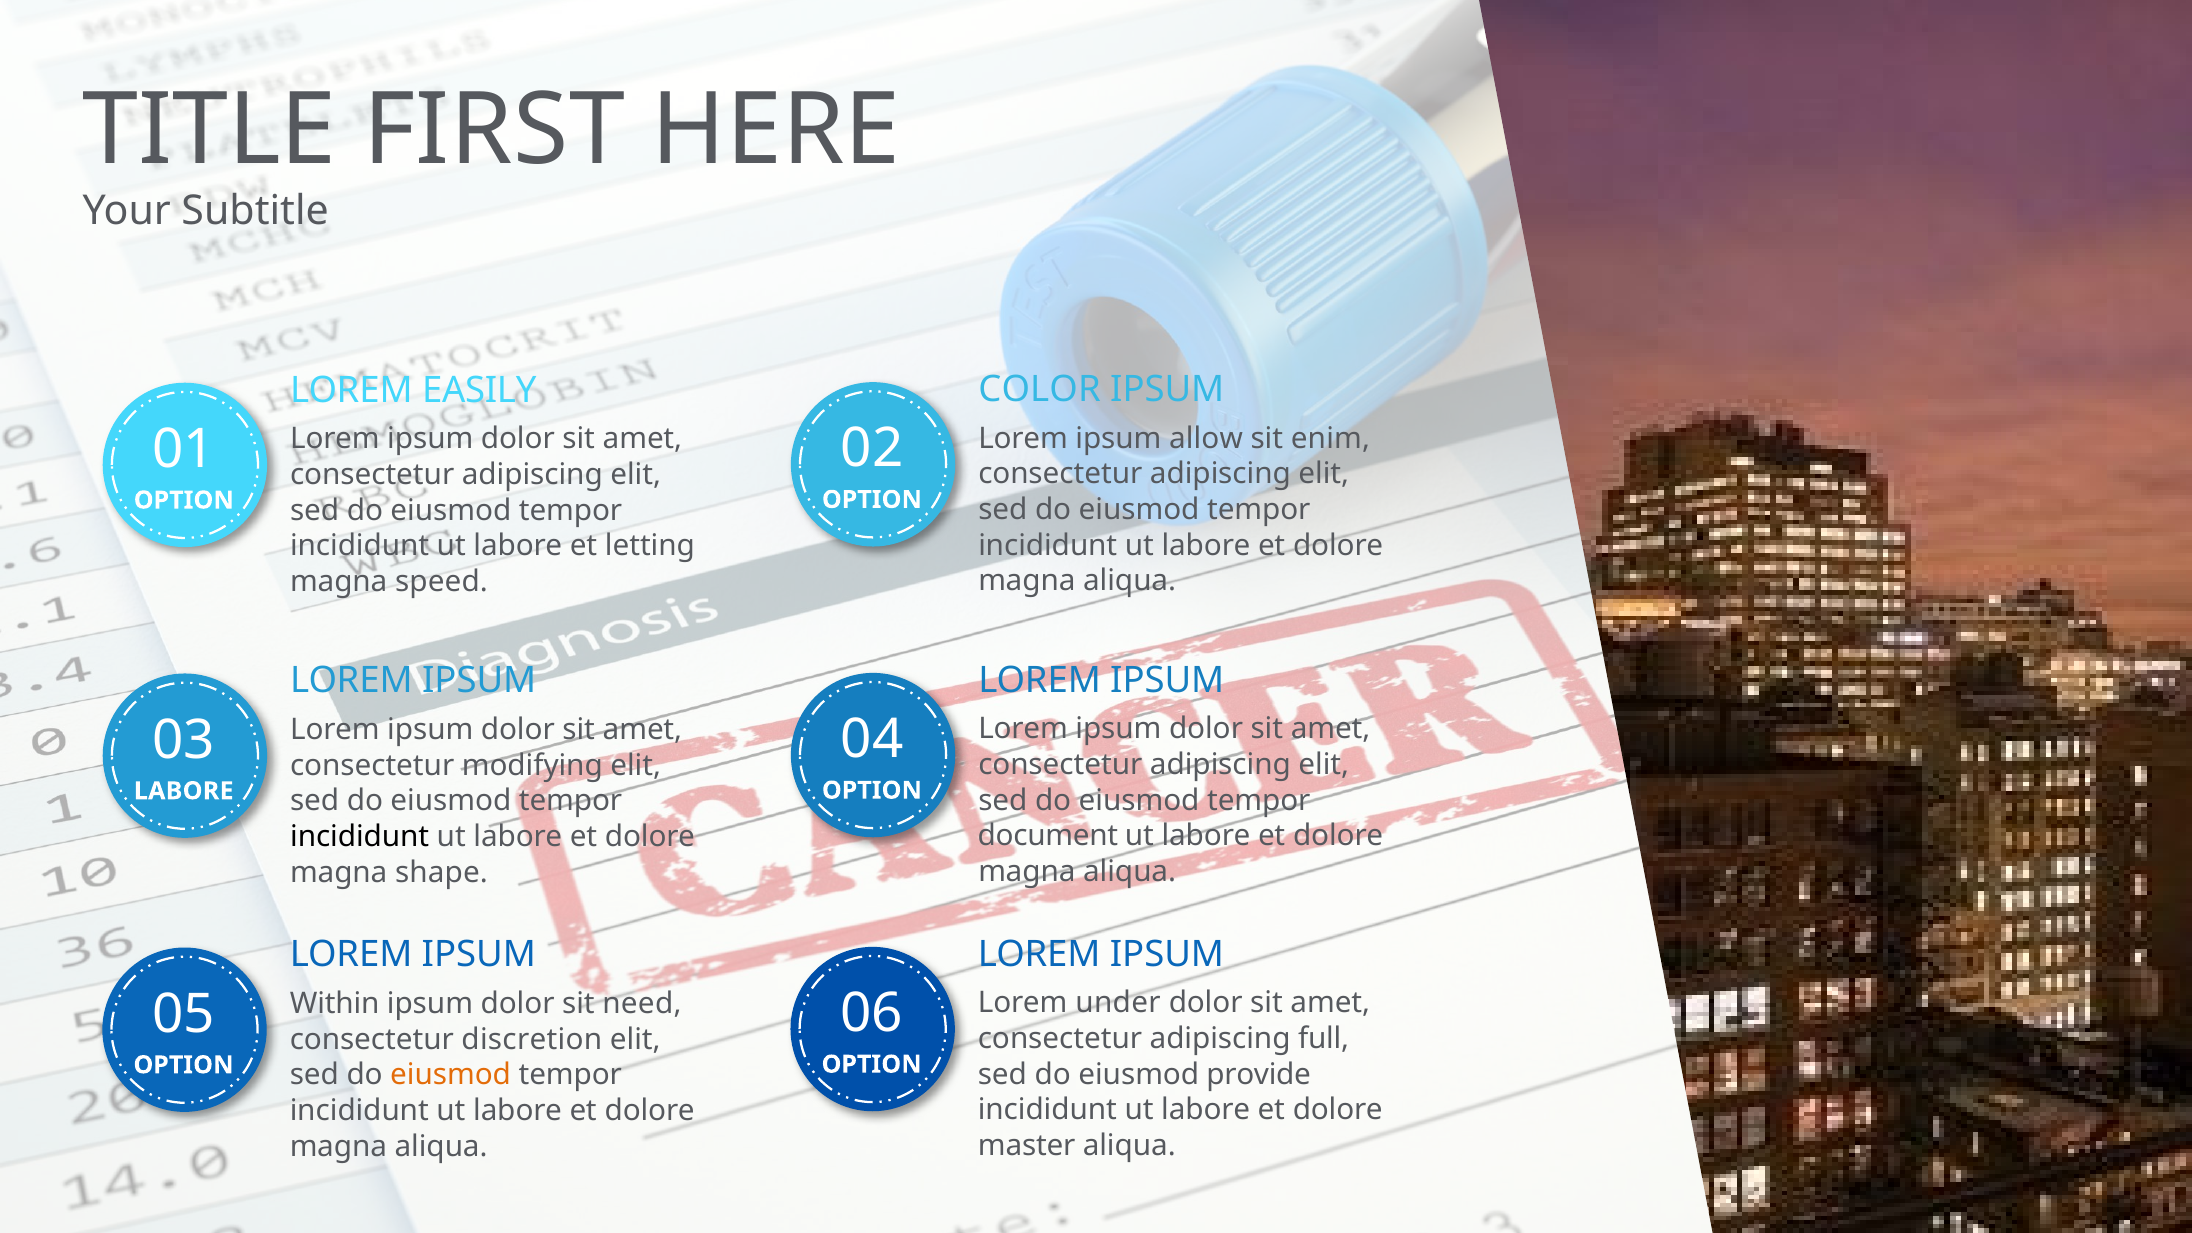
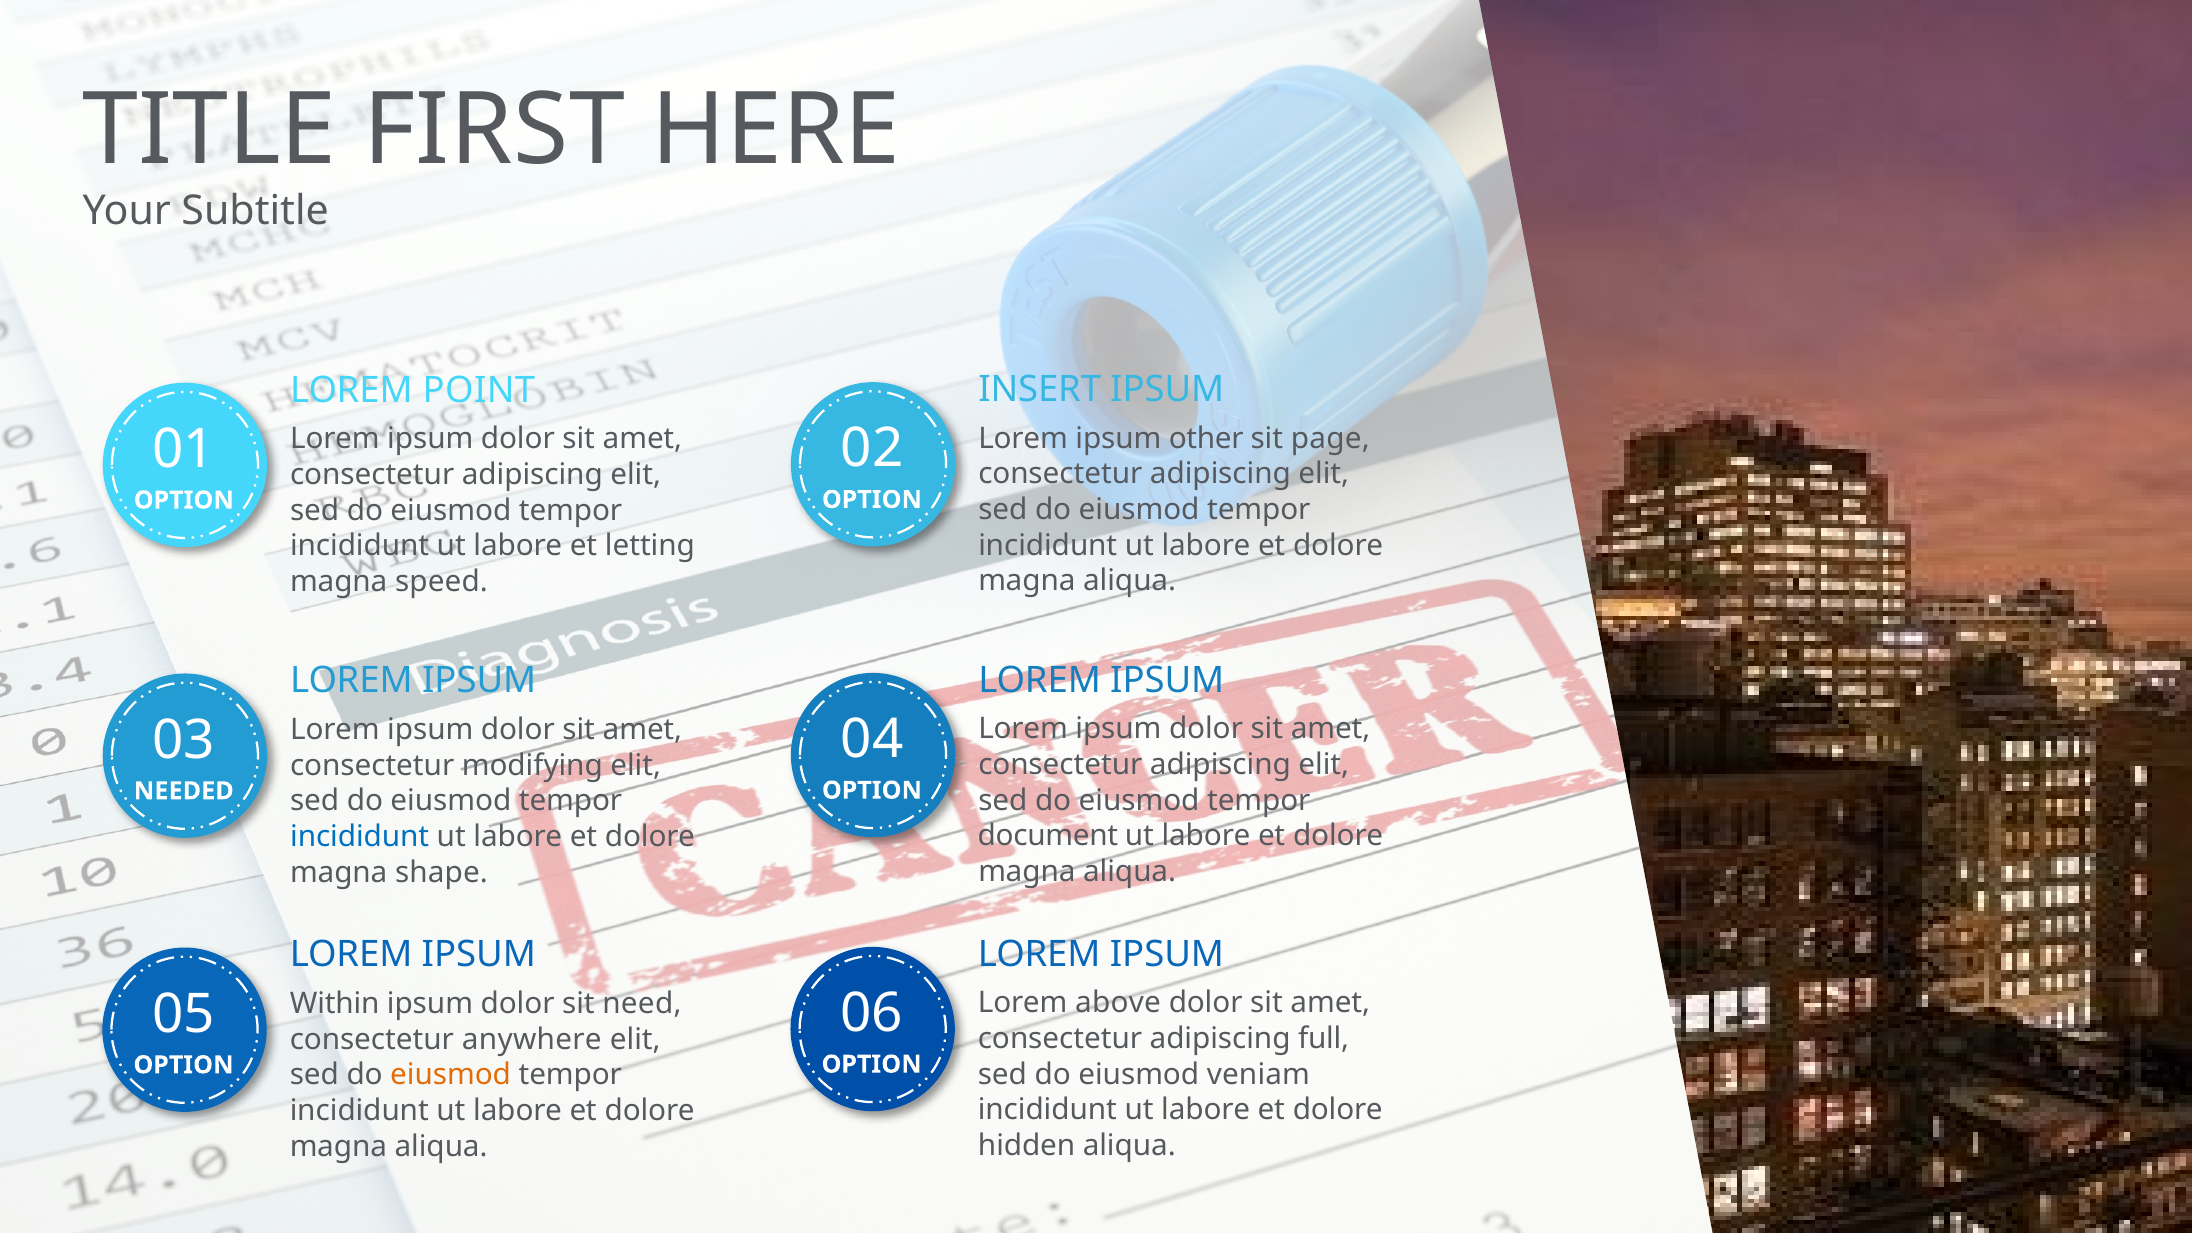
COLOR: COLOR -> INSERT (1040, 389)
EASILY: EASILY -> POINT (479, 390)
allow: allow -> other (1206, 438)
enim: enim -> page (1330, 438)
LABORE: LABORE -> NEEDED (184, 791)
incididunt colour: black -> blue (360, 837)
under: under -> above (1118, 1003)
discretion: discretion -> anywhere (532, 1039)
provide: provide -> veniam (1258, 1074)
master: master -> hidden (1027, 1146)
